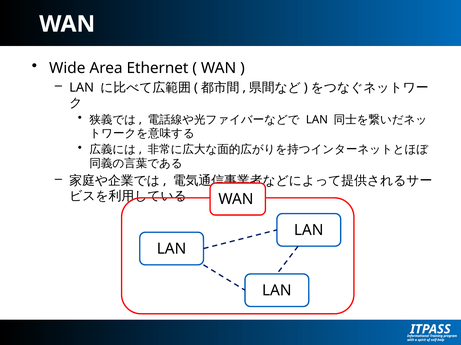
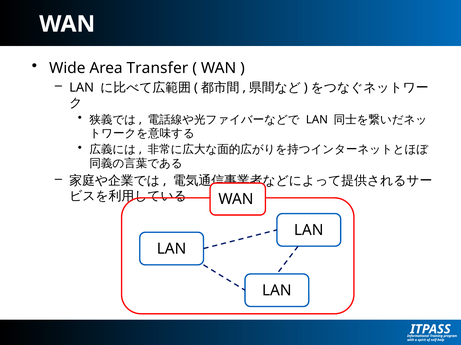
Ethernet: Ethernet -> Transfer (157, 68)
